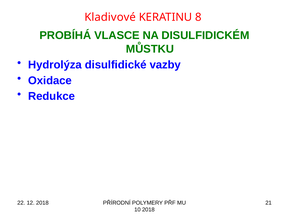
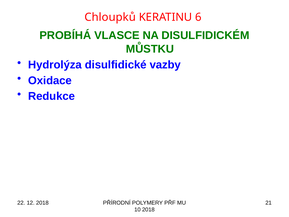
Kladivové: Kladivové -> Chloupků (110, 17)
8: 8 -> 6 (198, 17)
